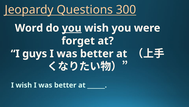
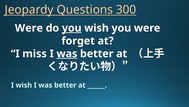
Word: Word -> Were (29, 28)
guys: guys -> miss (35, 53)
was underline: none -> present (67, 53)
